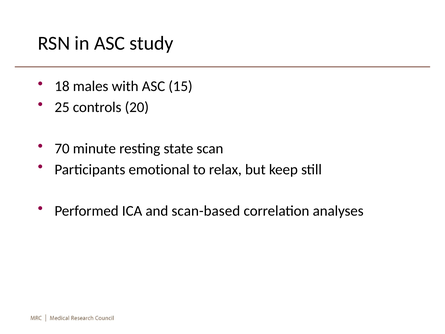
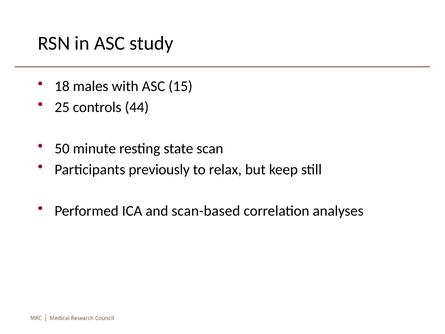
20: 20 -> 44 (137, 107)
70: 70 -> 50 (62, 149)
emotional: emotional -> previously (159, 169)
